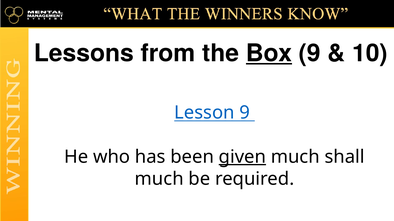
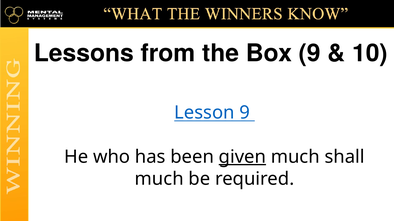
Box underline: present -> none (269, 53)
